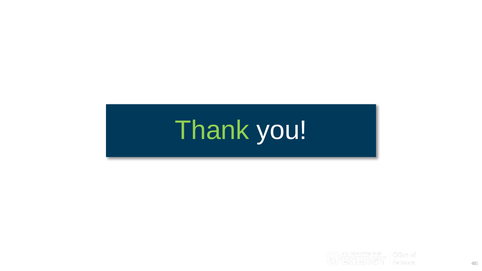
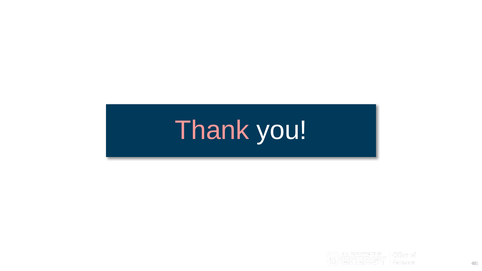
Thank colour: light green -> pink (212, 131)
